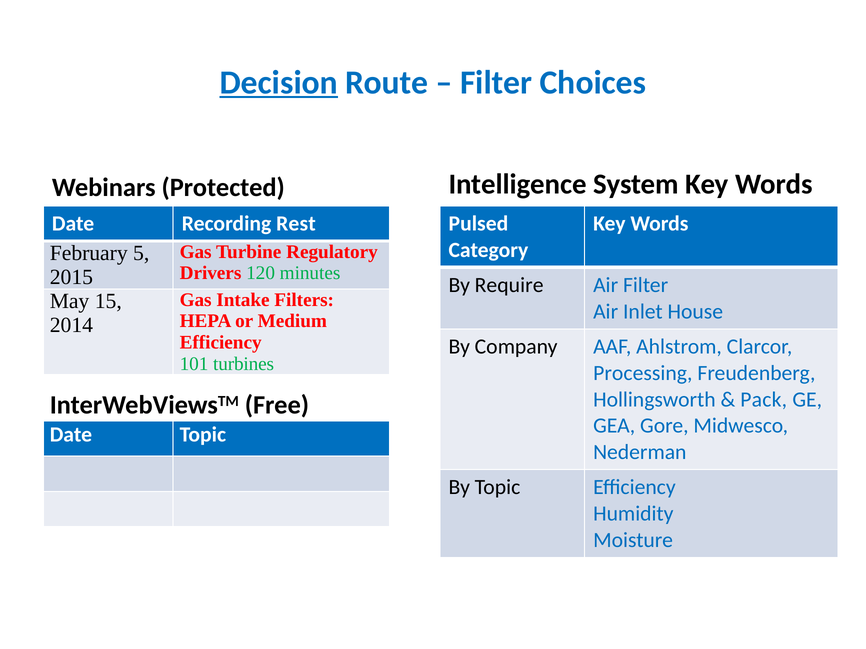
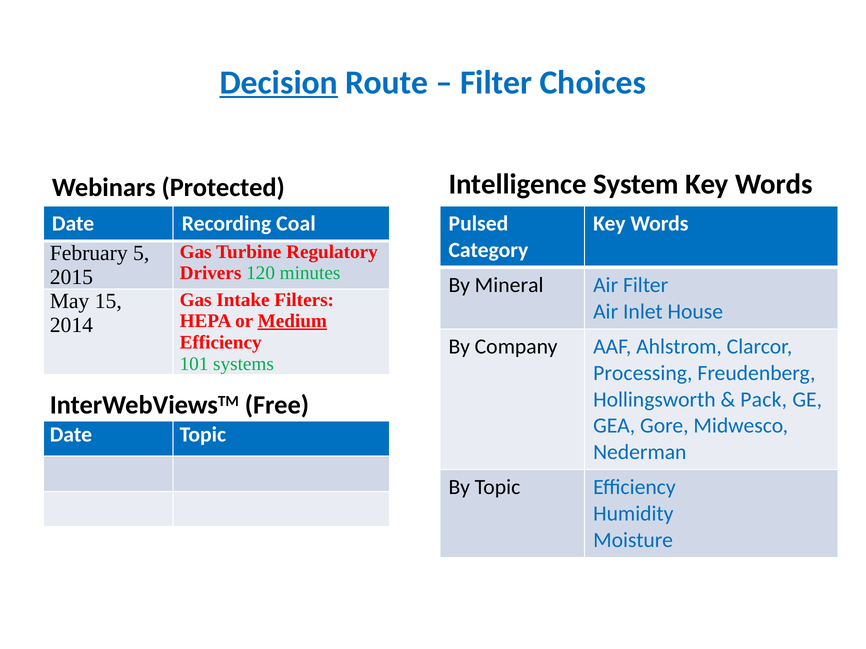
Rest: Rest -> Coal (296, 224)
Require: Require -> Mineral (509, 285)
Medium underline: none -> present (292, 321)
turbines: turbines -> systems (243, 364)
